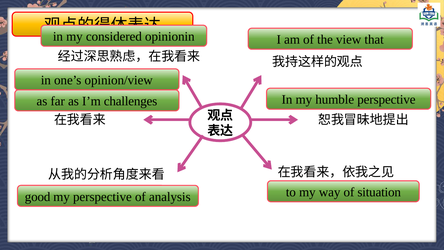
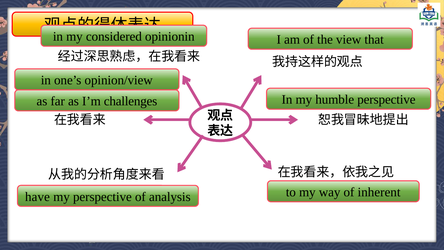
situation: situation -> inherent (379, 192)
good: good -> have (37, 197)
